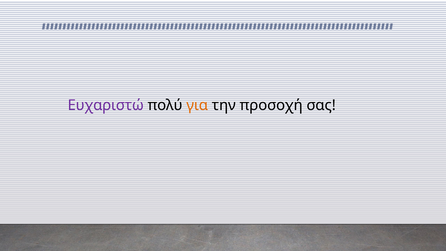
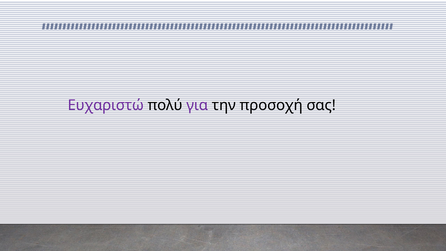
για colour: orange -> purple (197, 105)
